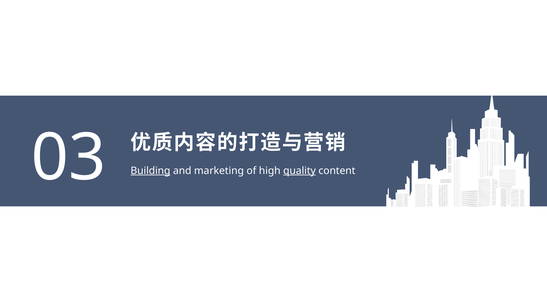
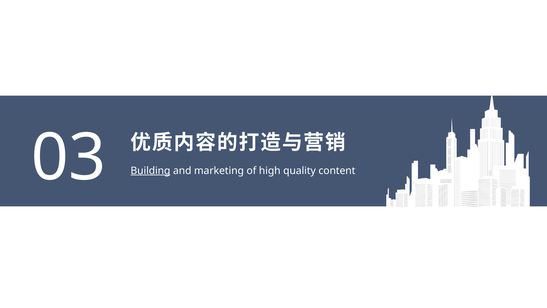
quality underline: present -> none (300, 170)
